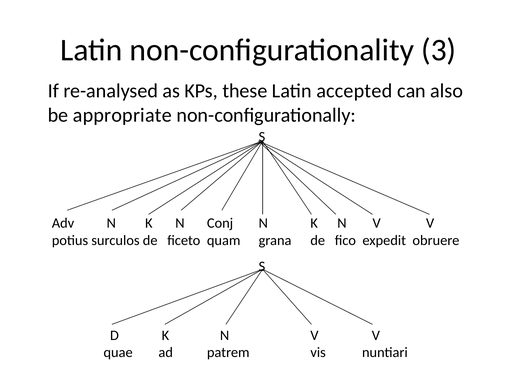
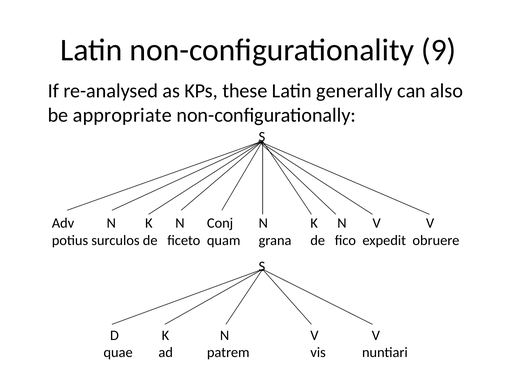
3: 3 -> 9 (439, 50)
accepted: accepted -> generally (354, 91)
